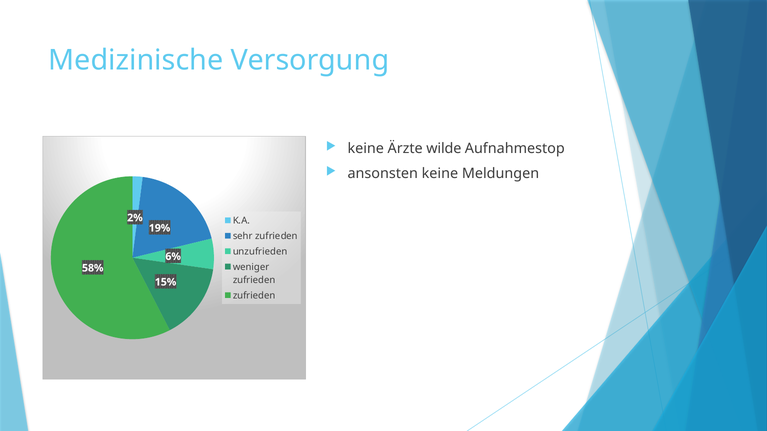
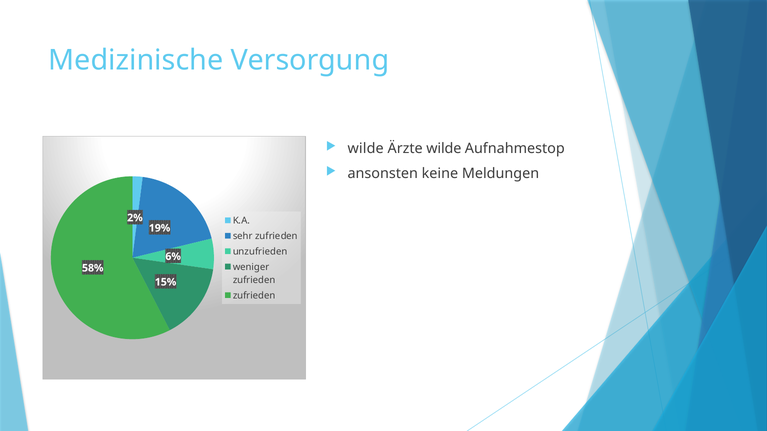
keine: keine -> wilde (366, 148)
